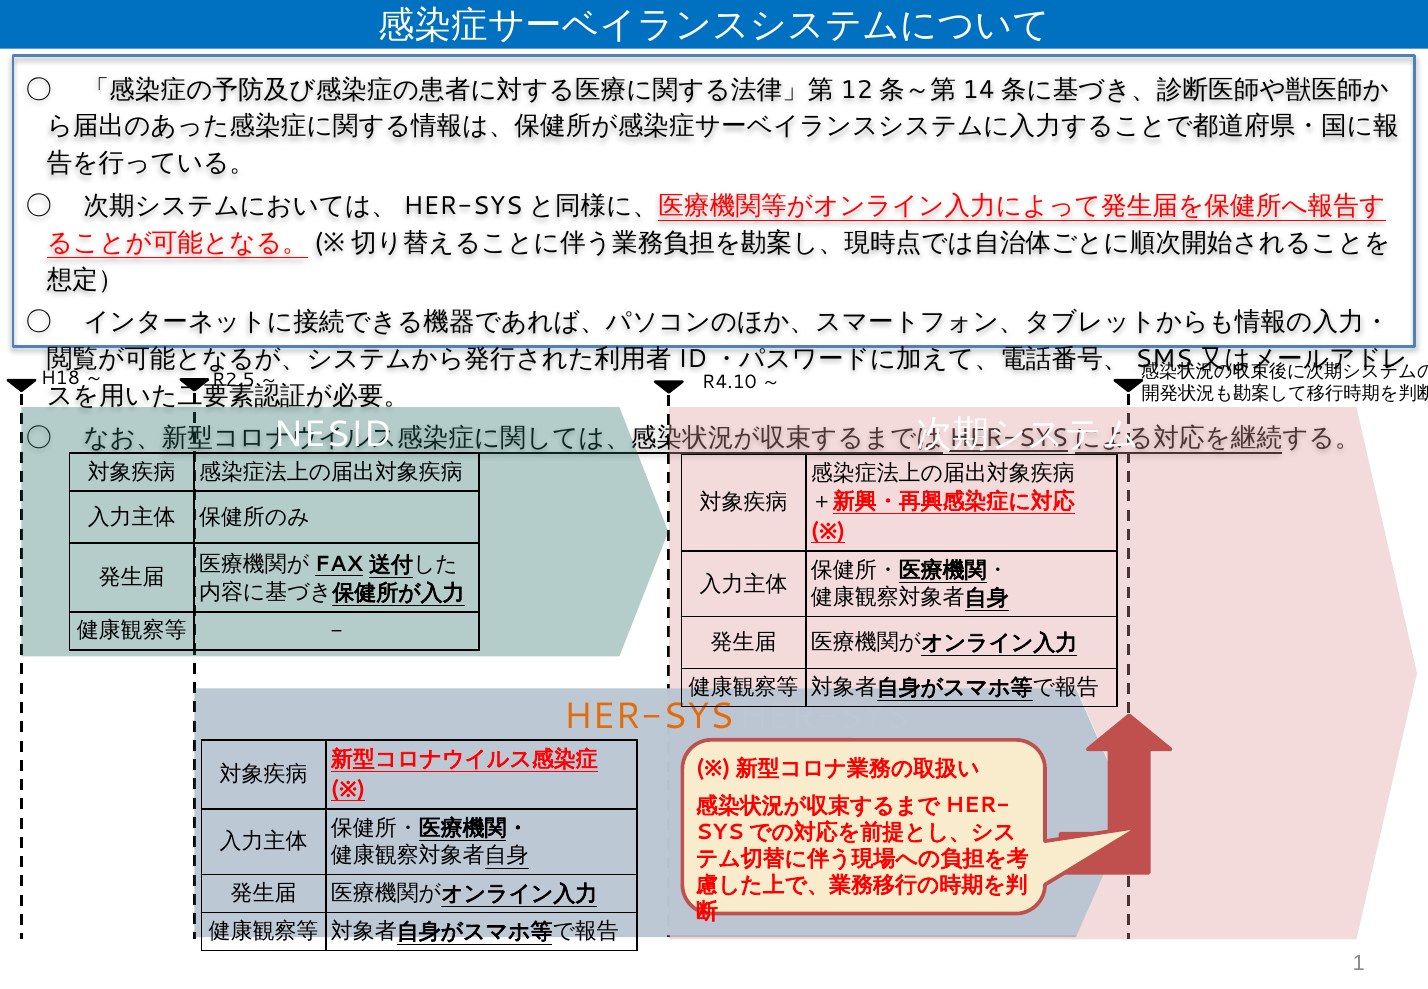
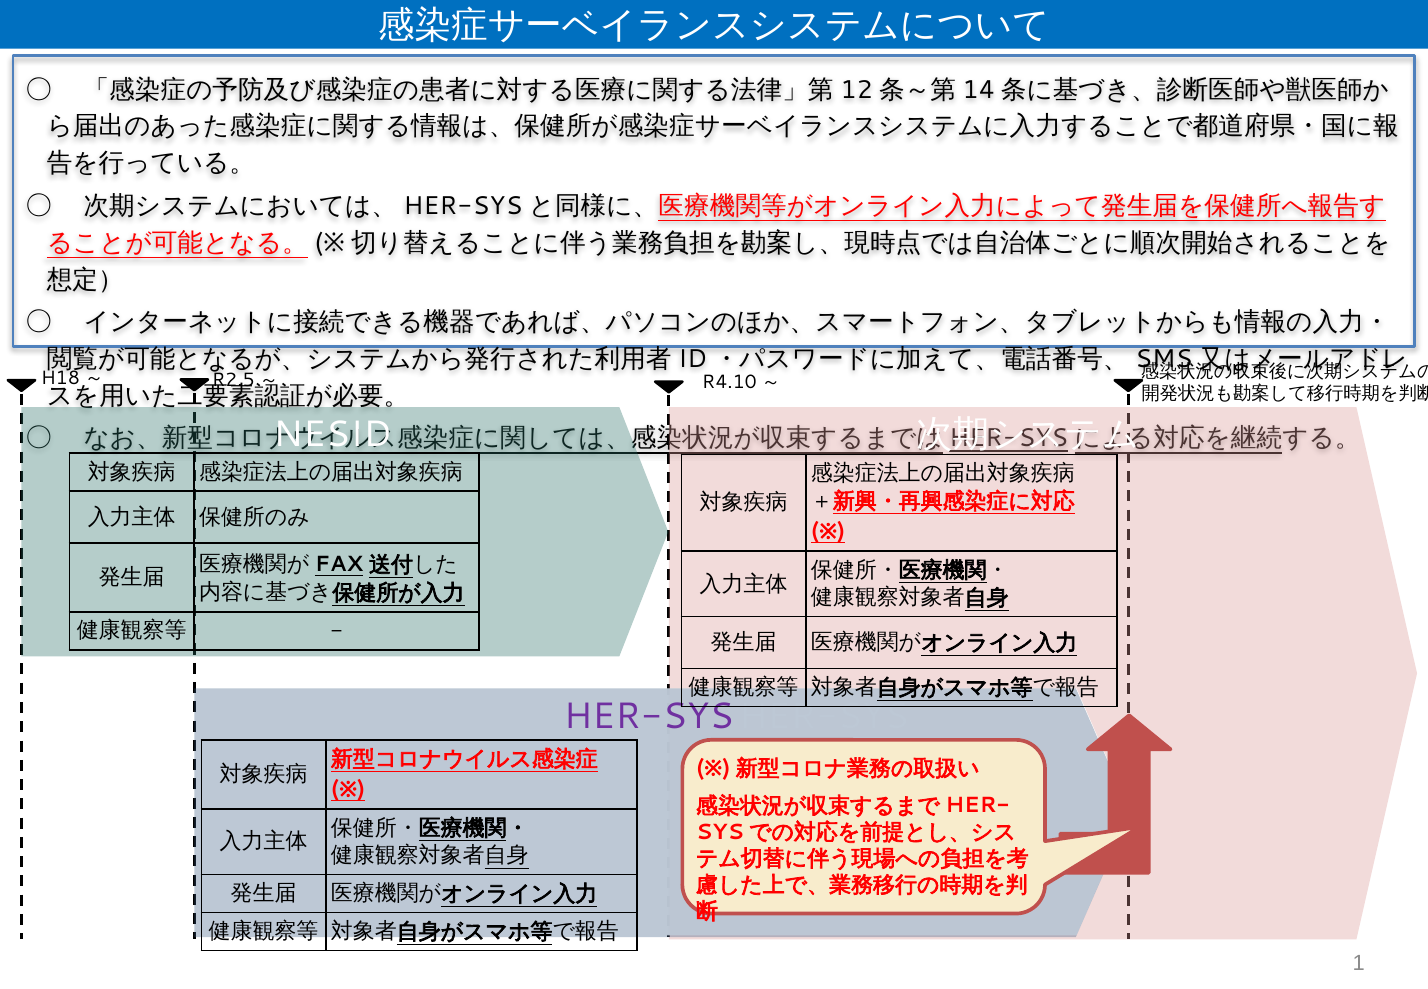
HER-SYS colour: orange -> purple (649, 716)
